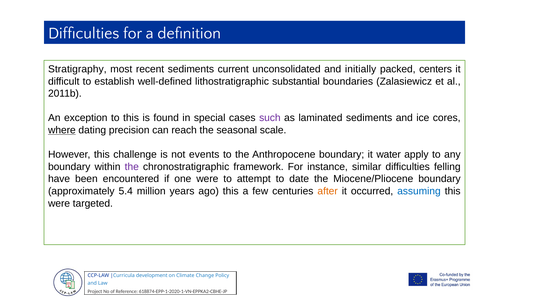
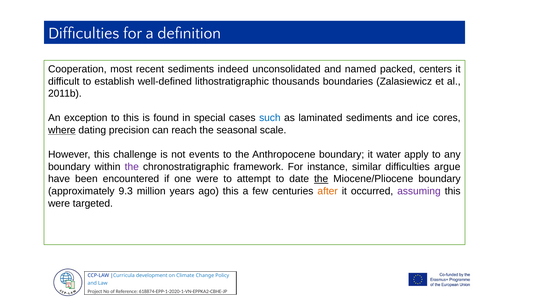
Stratigraphy: Stratigraphy -> Cooperation (77, 69)
current: current -> indeed (233, 69)
initially: initially -> named (361, 69)
substantial: substantial -> thousands (296, 81)
such colour: purple -> blue (270, 118)
felling: felling -> argue (447, 166)
the underline: none -> present (321, 179)
5.4: 5.4 -> 9.3 (126, 191)
assuming colour: blue -> purple (419, 191)
